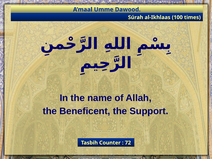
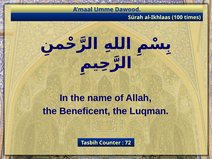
Support: Support -> Luqman (149, 111)
